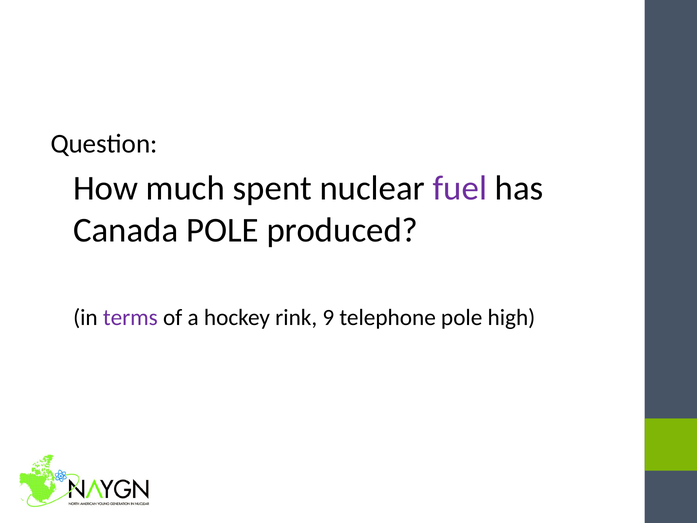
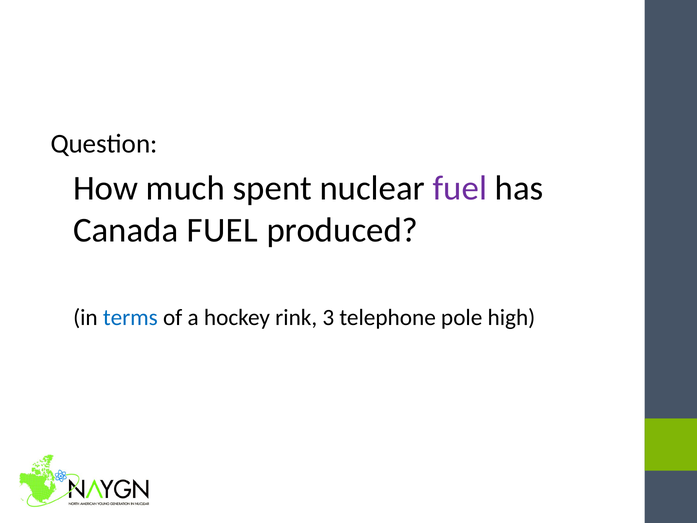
Canada POLE: POLE -> FUEL (222, 230)
terms colour: purple -> blue (130, 318)
9: 9 -> 3 (328, 318)
